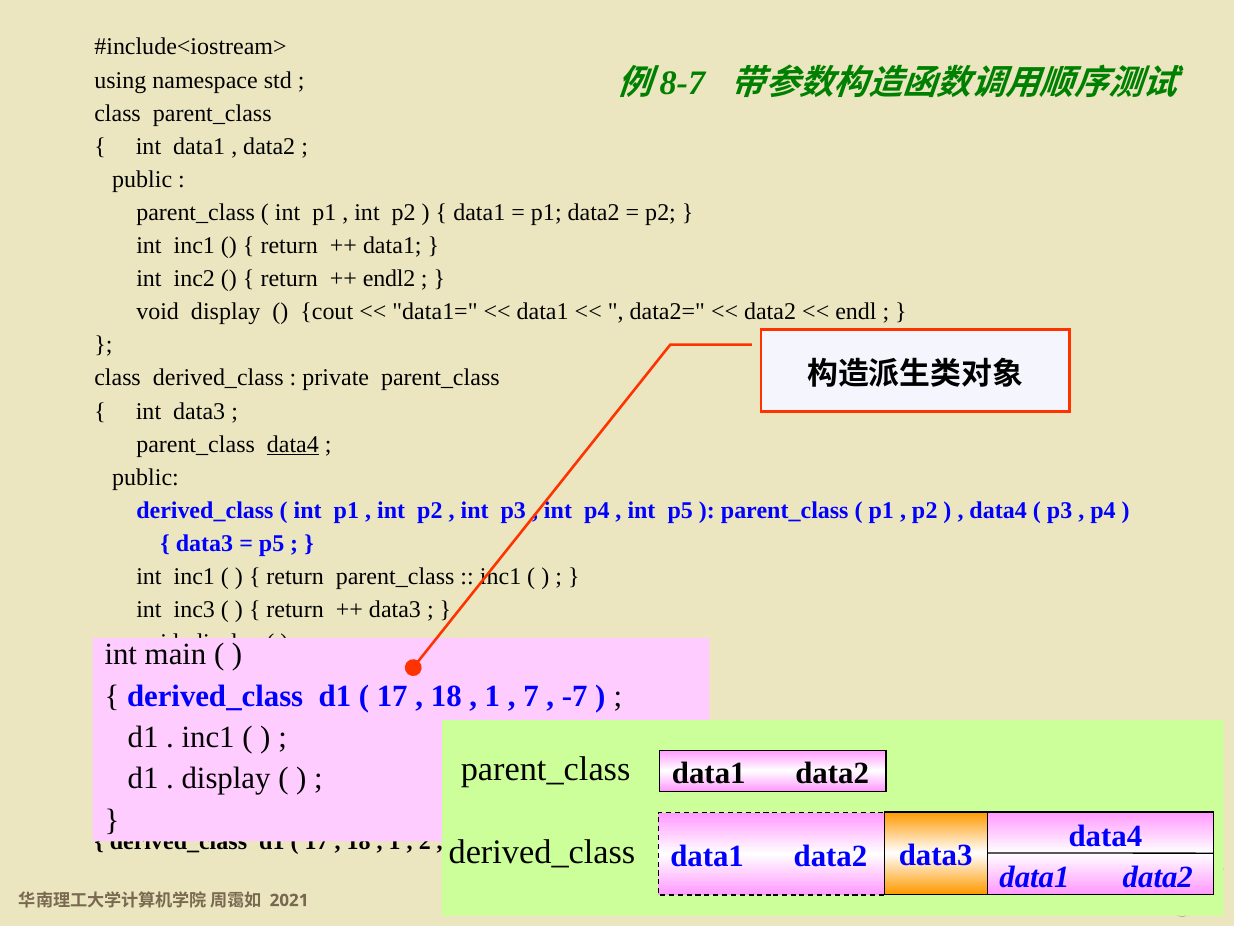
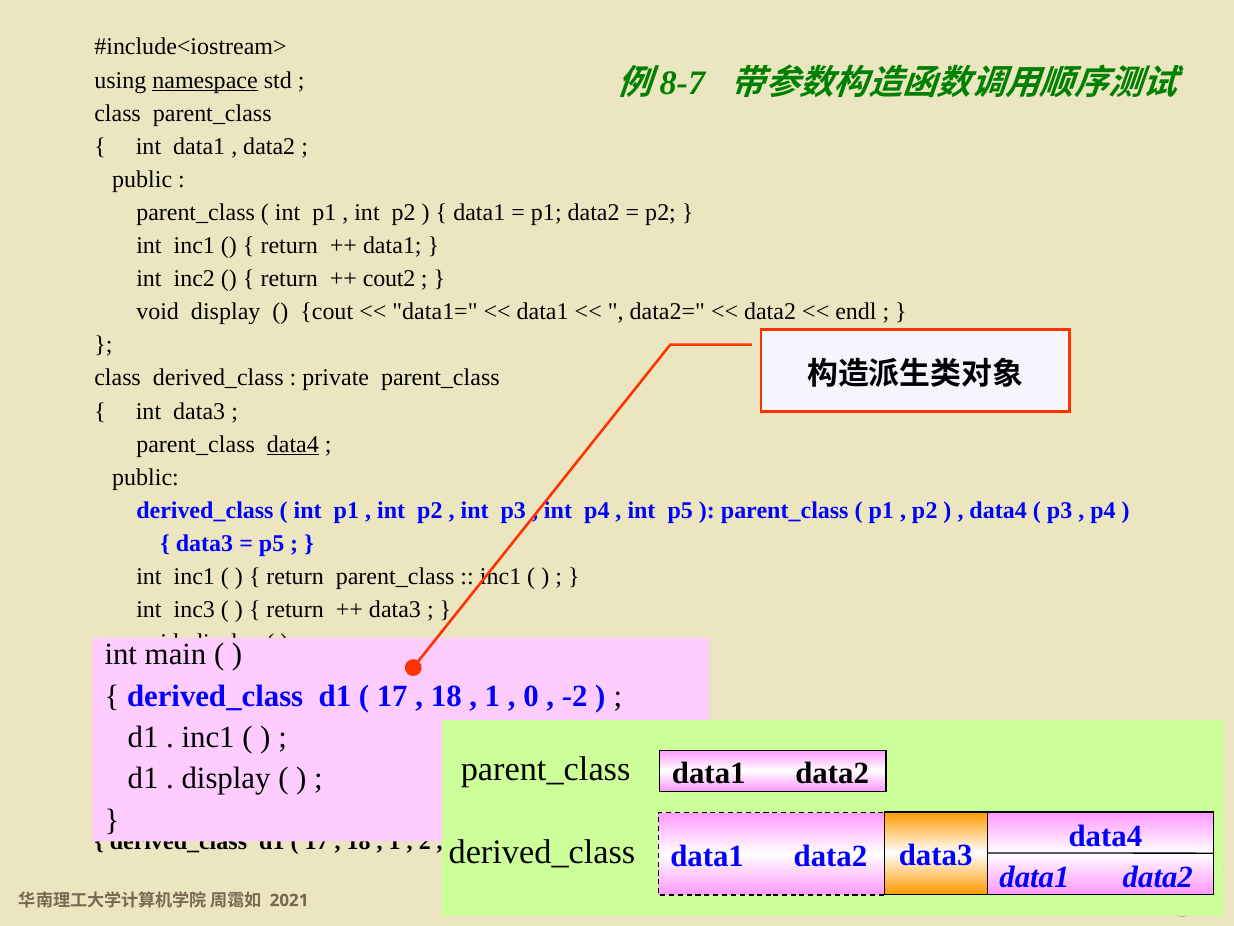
namespace underline: none -> present (205, 80)
endl2: endl2 -> cout2 (389, 279)
7: 7 -> 0 (531, 696)
-7: -7 -> -2 (575, 696)
